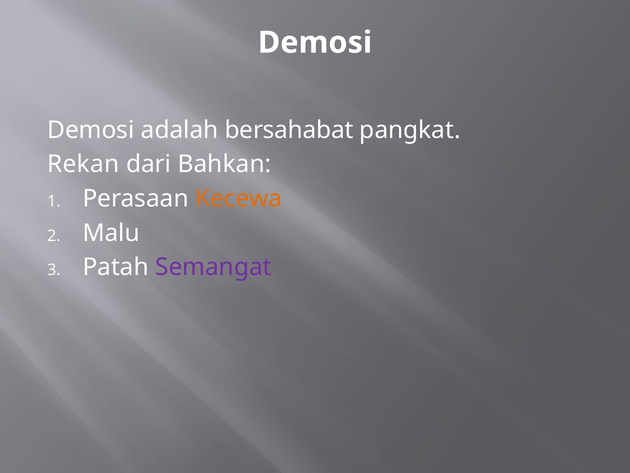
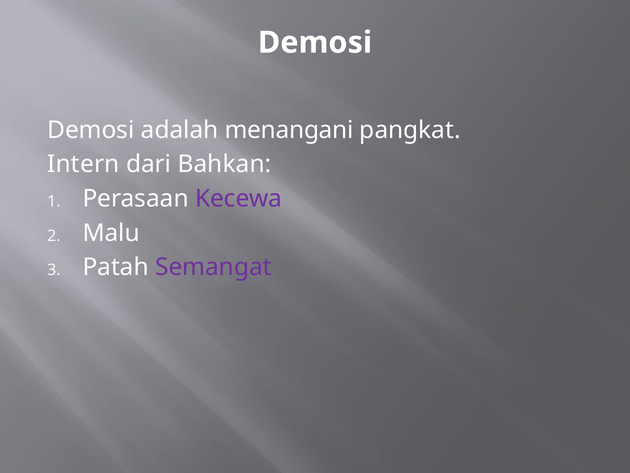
bersahabat: bersahabat -> menangani (289, 130)
Rekan: Rekan -> Intern (83, 164)
Kecewa colour: orange -> purple (239, 198)
